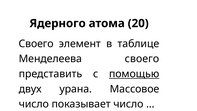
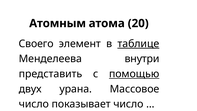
Ядерного: Ядерного -> Атомным (58, 23)
таблице underline: none -> present (138, 44)
Менделеева своего: своего -> внутри (142, 59)
